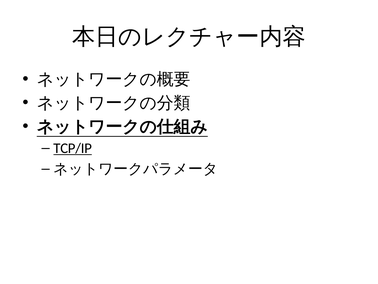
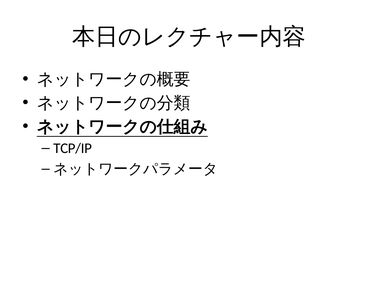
TCP/IP underline: present -> none (73, 148)
